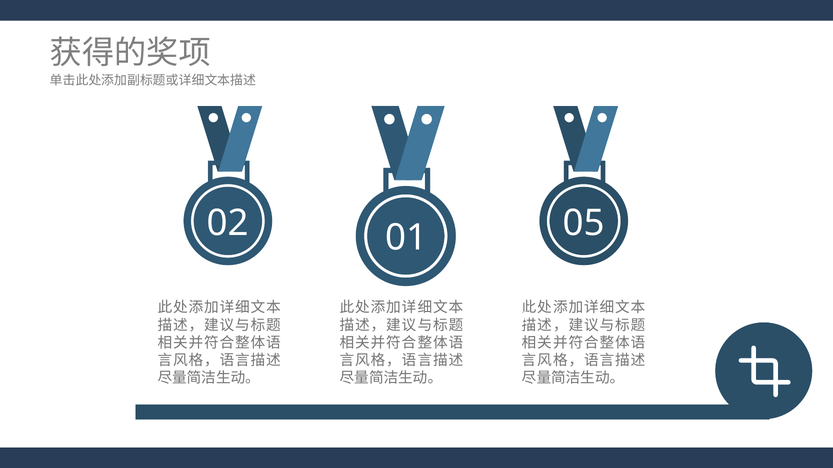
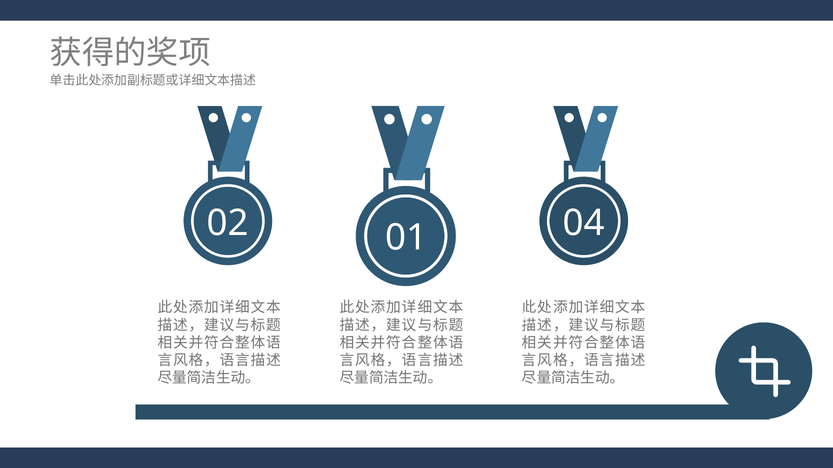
05: 05 -> 04 (584, 223)
